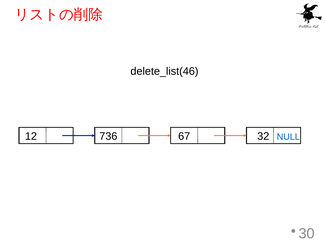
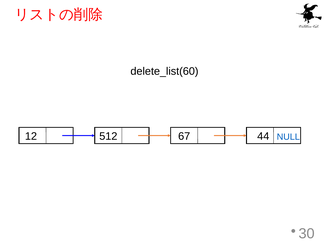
delete_list(46: delete_list(46 -> delete_list(60 (164, 71)
736: 736 -> 512 (108, 136)
32: 32 -> 44 (263, 136)
